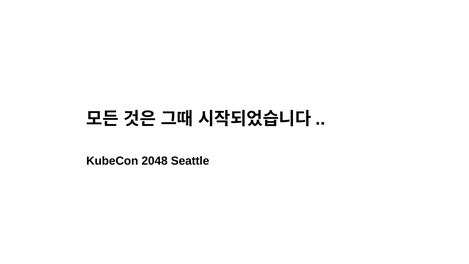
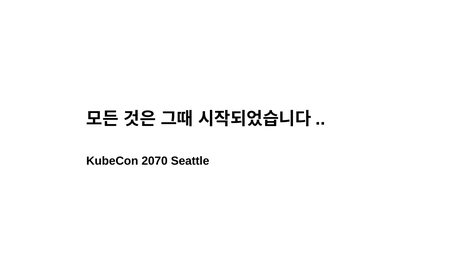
2048: 2048 -> 2070 (155, 161)
